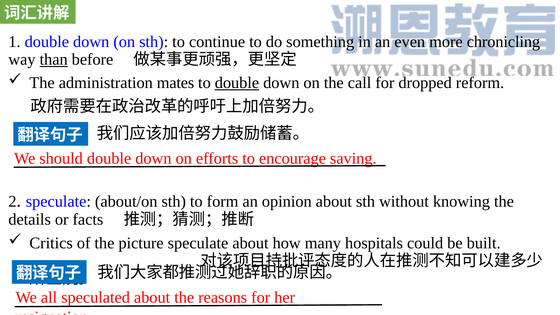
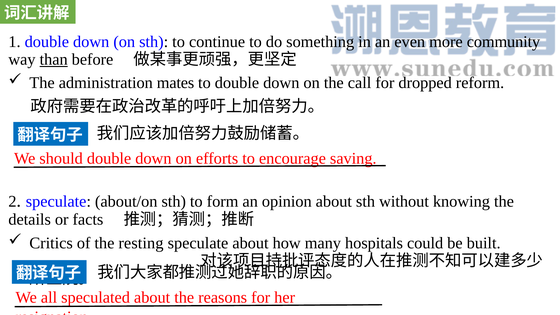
chronicling: chronicling -> community (503, 42)
double underline: present -> none (237, 83)
picture: picture -> resting (141, 243)
